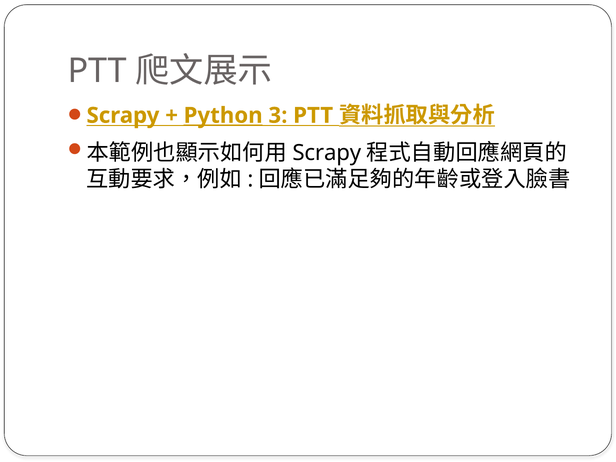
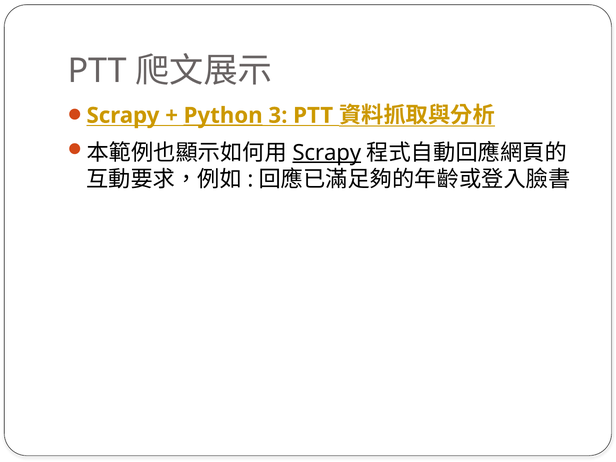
Scrapy underline: none -> present (327, 153)
